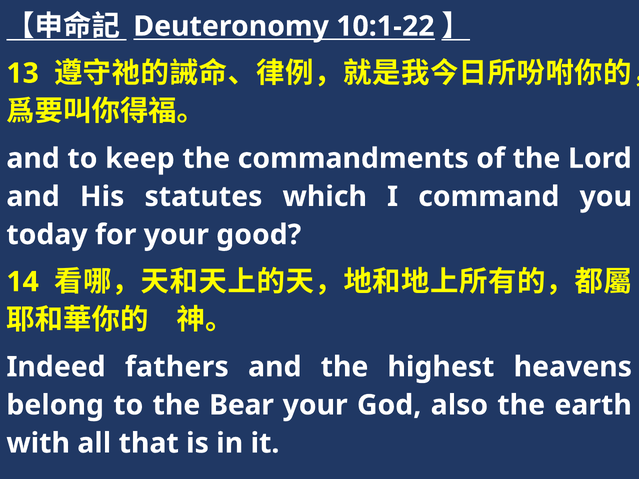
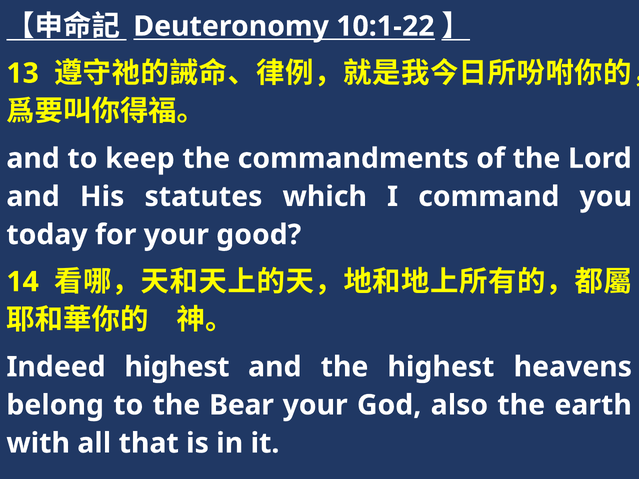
Indeed fathers: fathers -> highest (177, 367)
